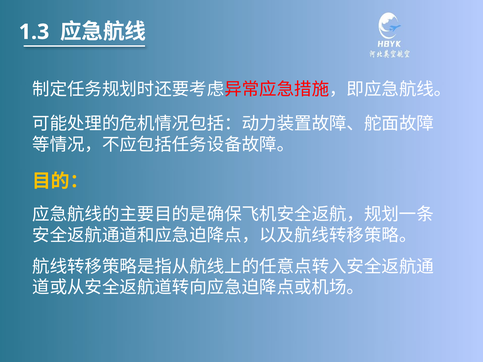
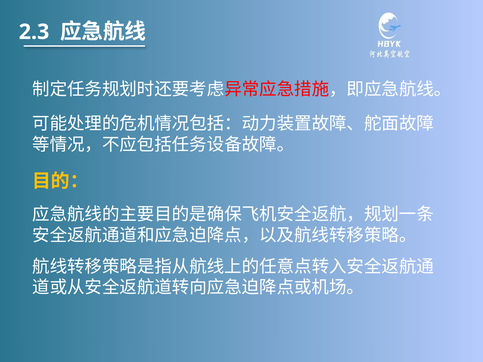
1.3: 1.3 -> 2.3 (34, 32)
